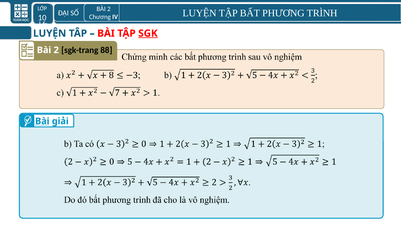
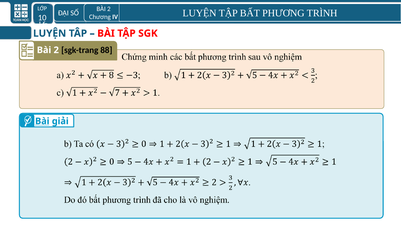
SGK underline: present -> none (148, 33)
